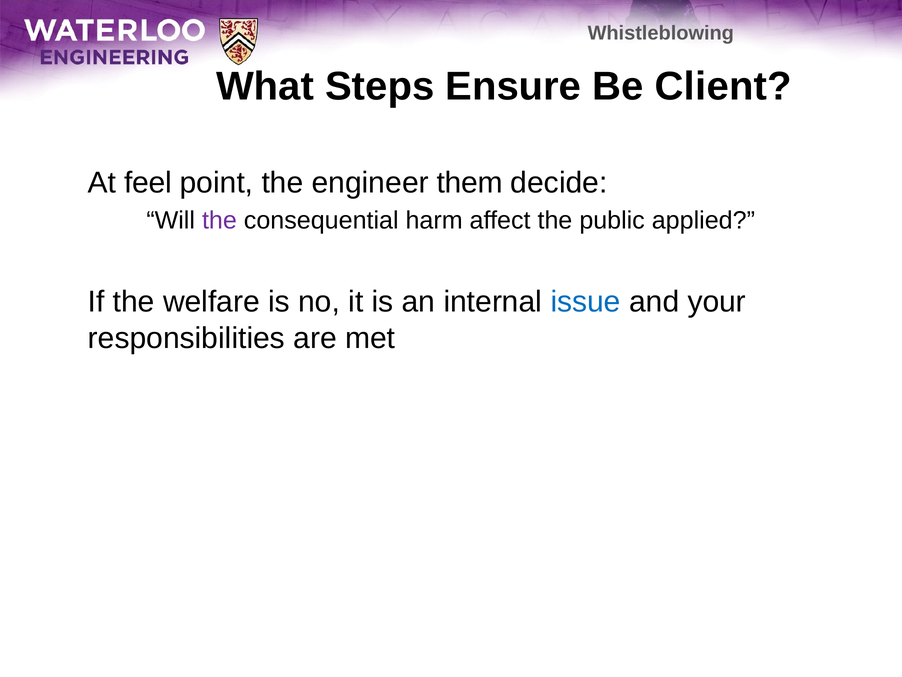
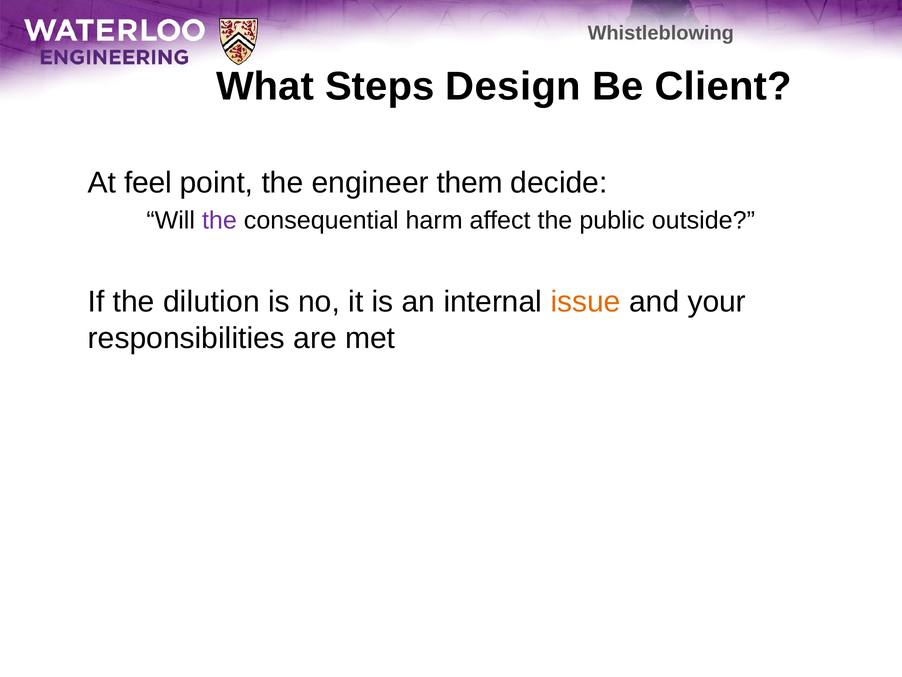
Ensure: Ensure -> Design (513, 86)
applied: applied -> outside (703, 220)
welfare: welfare -> dilution (211, 302)
issue colour: blue -> orange (586, 302)
